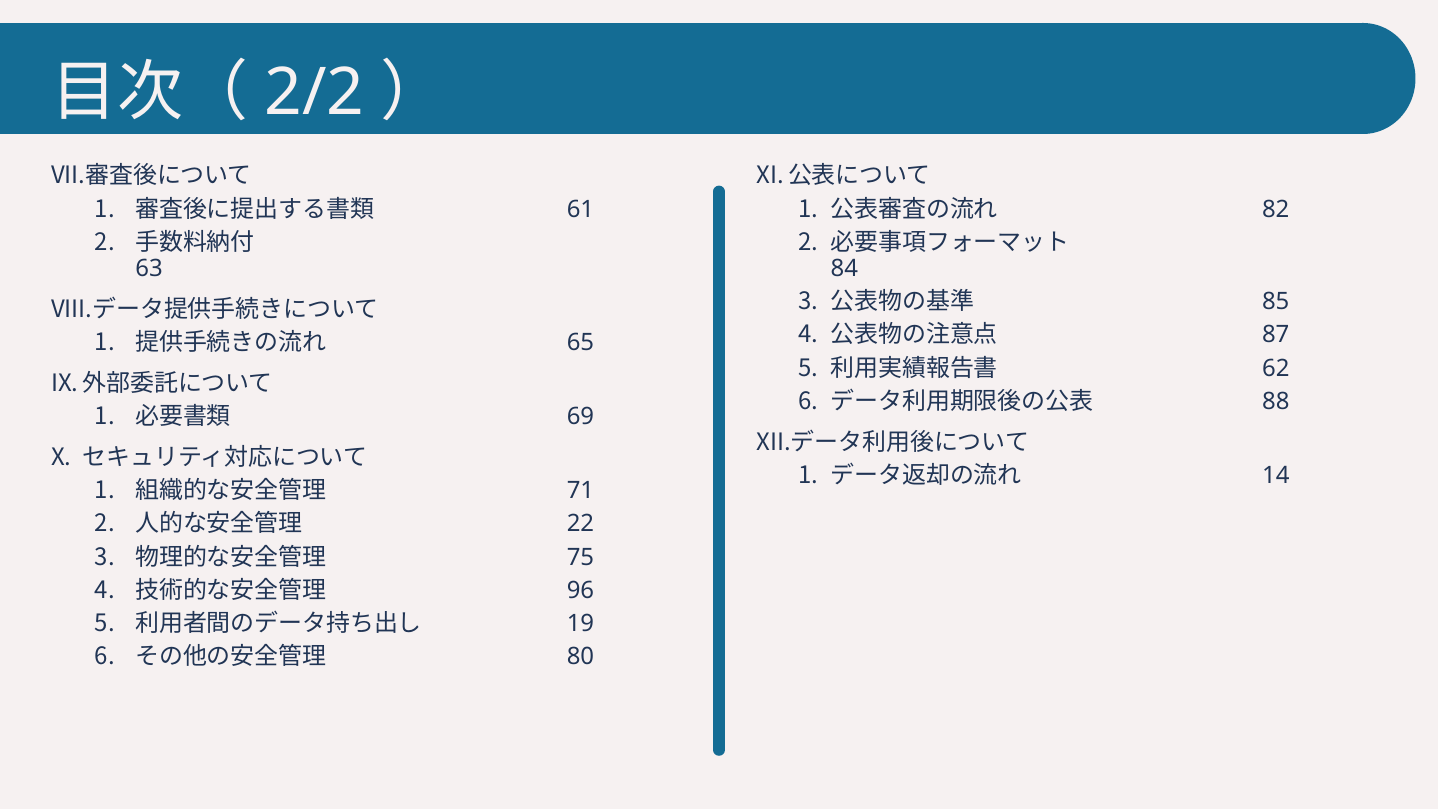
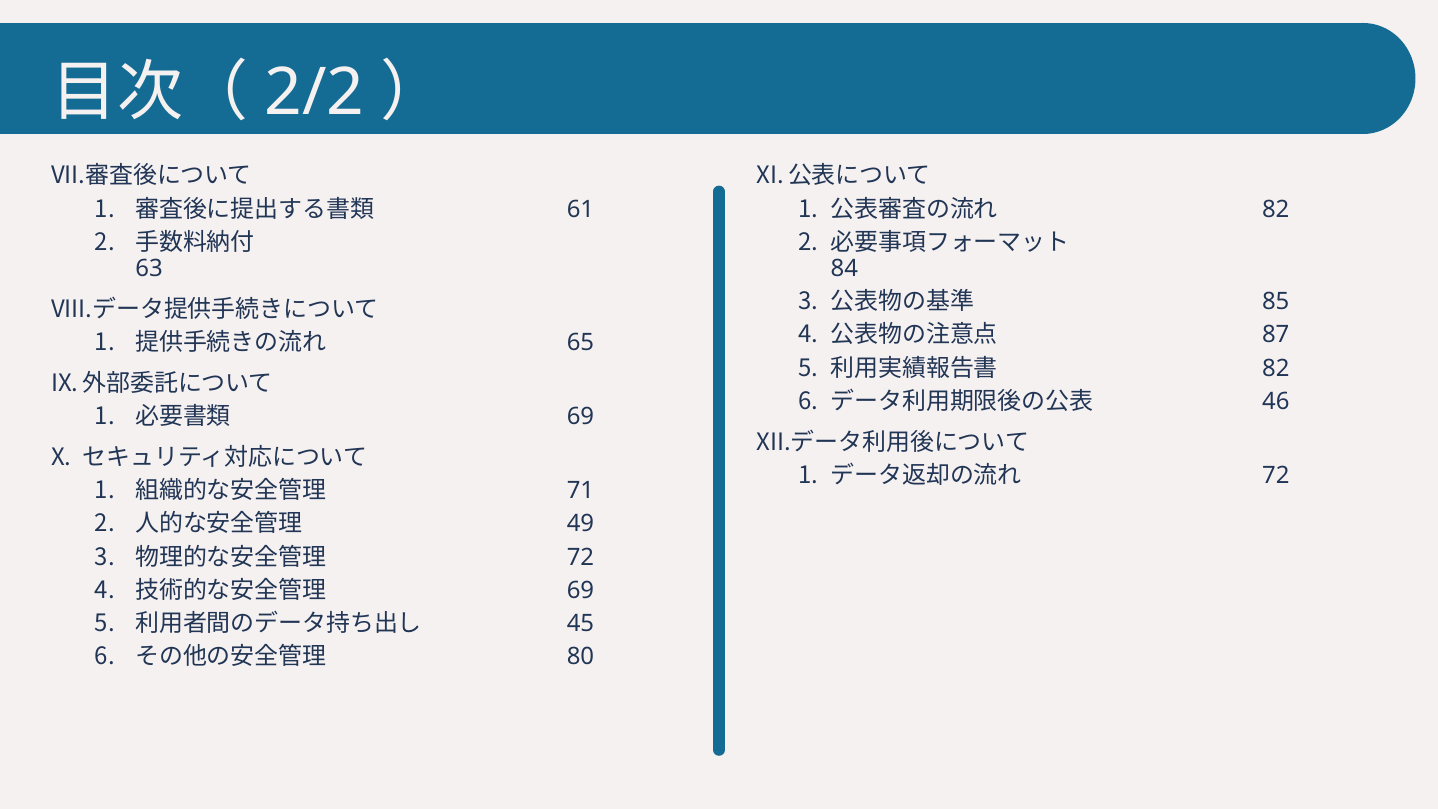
62: 62 -> 82 (1276, 368)
88: 88 -> 46 (1276, 401)
14: 14 -> 72 (1276, 476)
22: 22 -> 49 (580, 524)
75: 75 -> 72 (580, 557)
96: 96 -> 69 (580, 590)
19: 19 -> 45 (580, 624)
